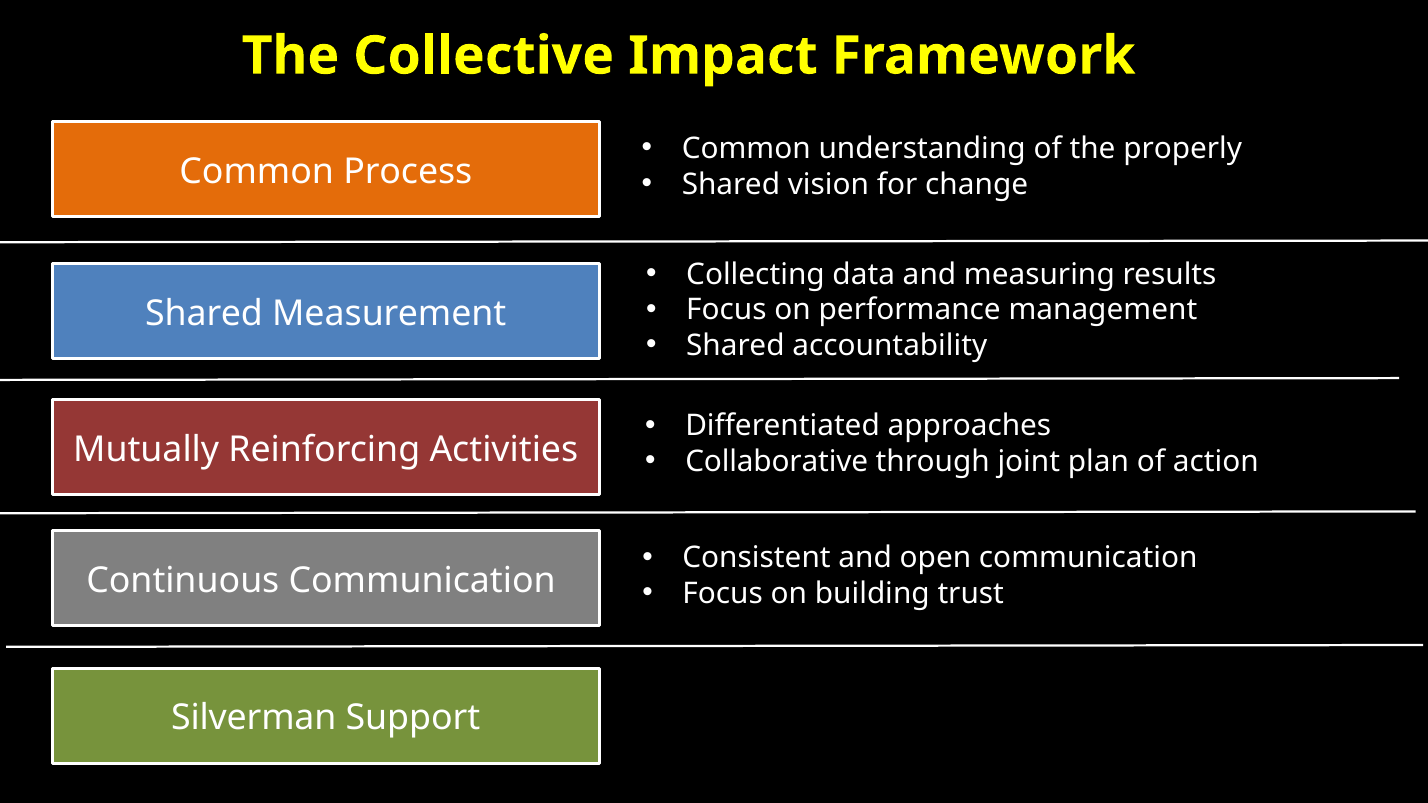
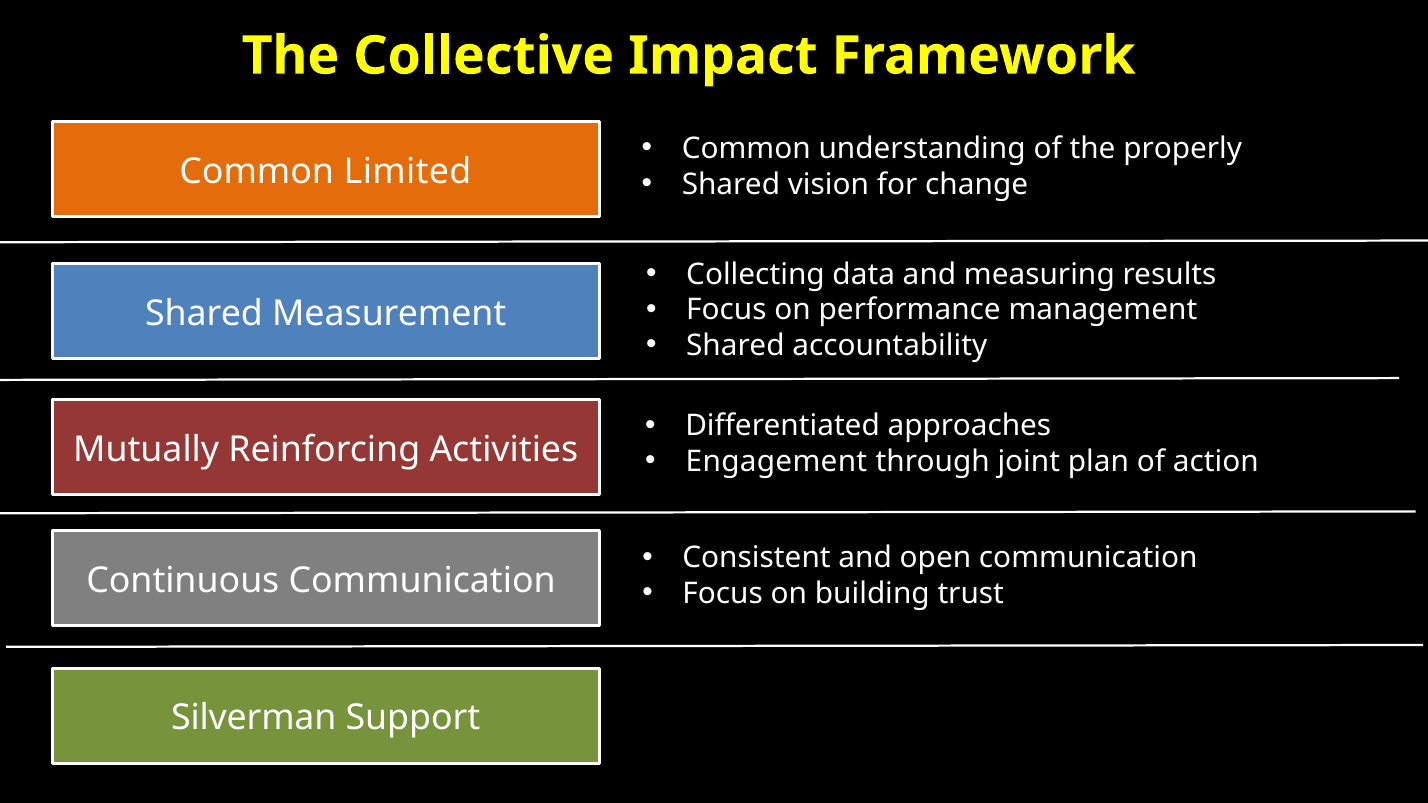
Process: Process -> Limited (408, 172)
Collaborative: Collaborative -> Engagement (776, 462)
